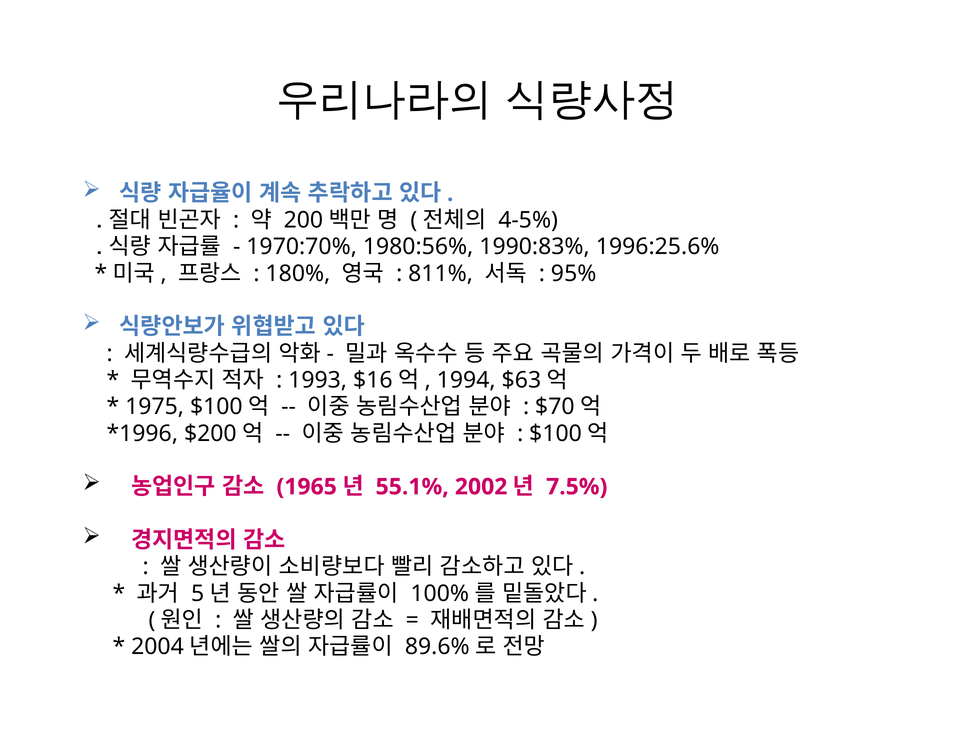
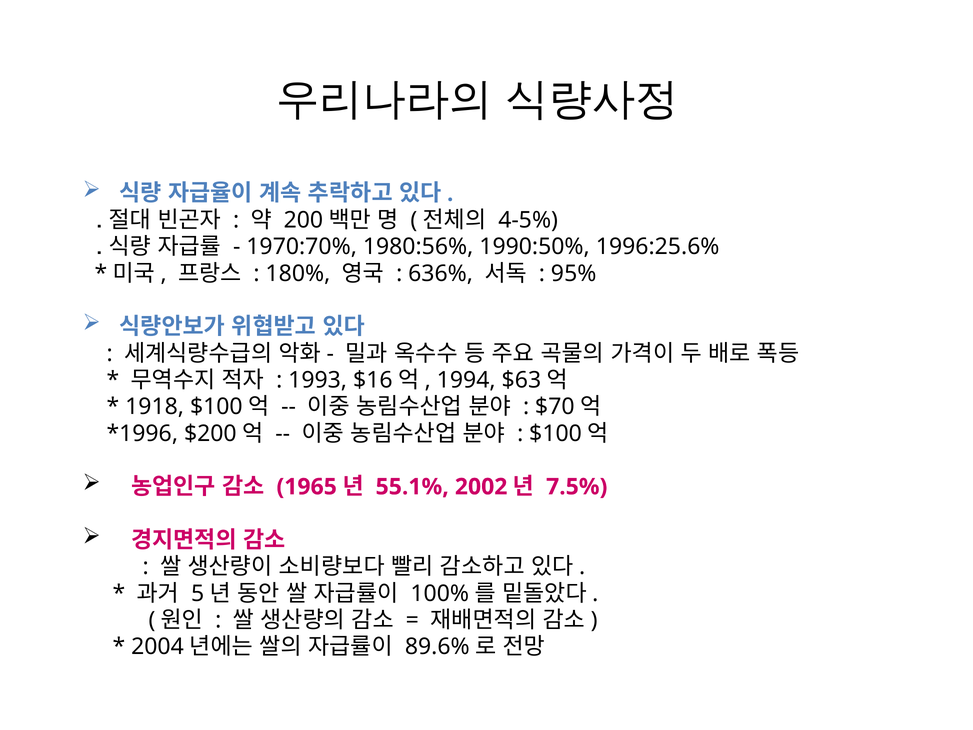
1990:83%: 1990:83% -> 1990:50% (535, 247)
811%: 811% -> 636% (441, 273)
1975: 1975 -> 1918 (155, 407)
